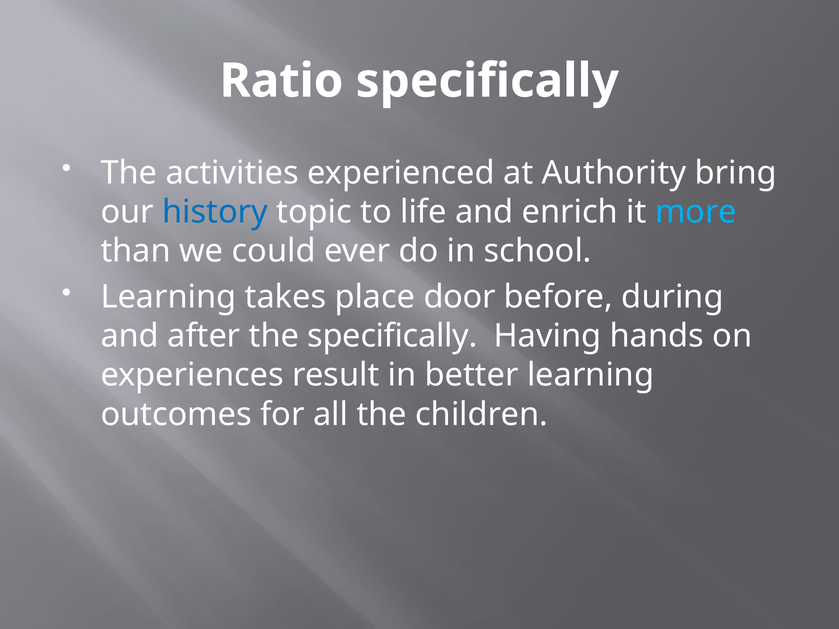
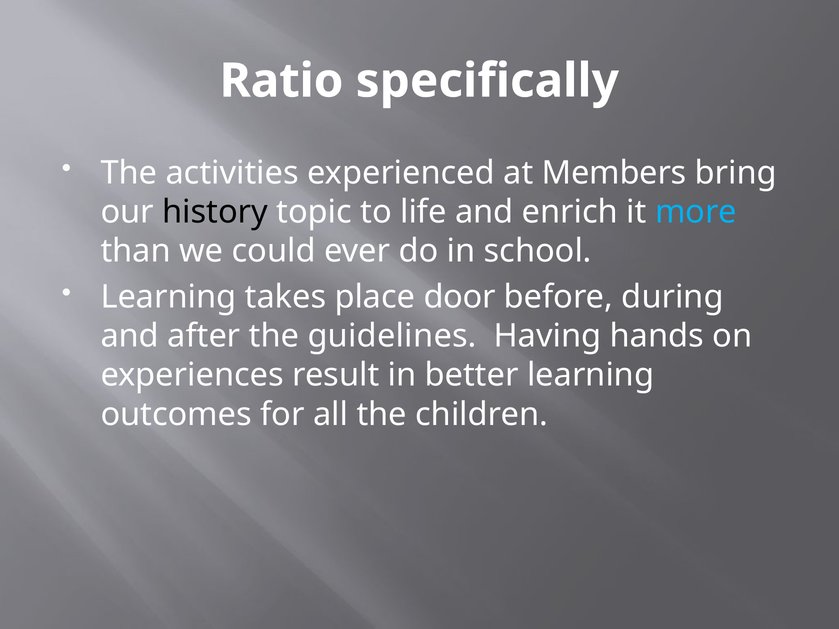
Authority: Authority -> Members (614, 173)
history colour: blue -> black (215, 212)
the specifically: specifically -> guidelines (392, 336)
